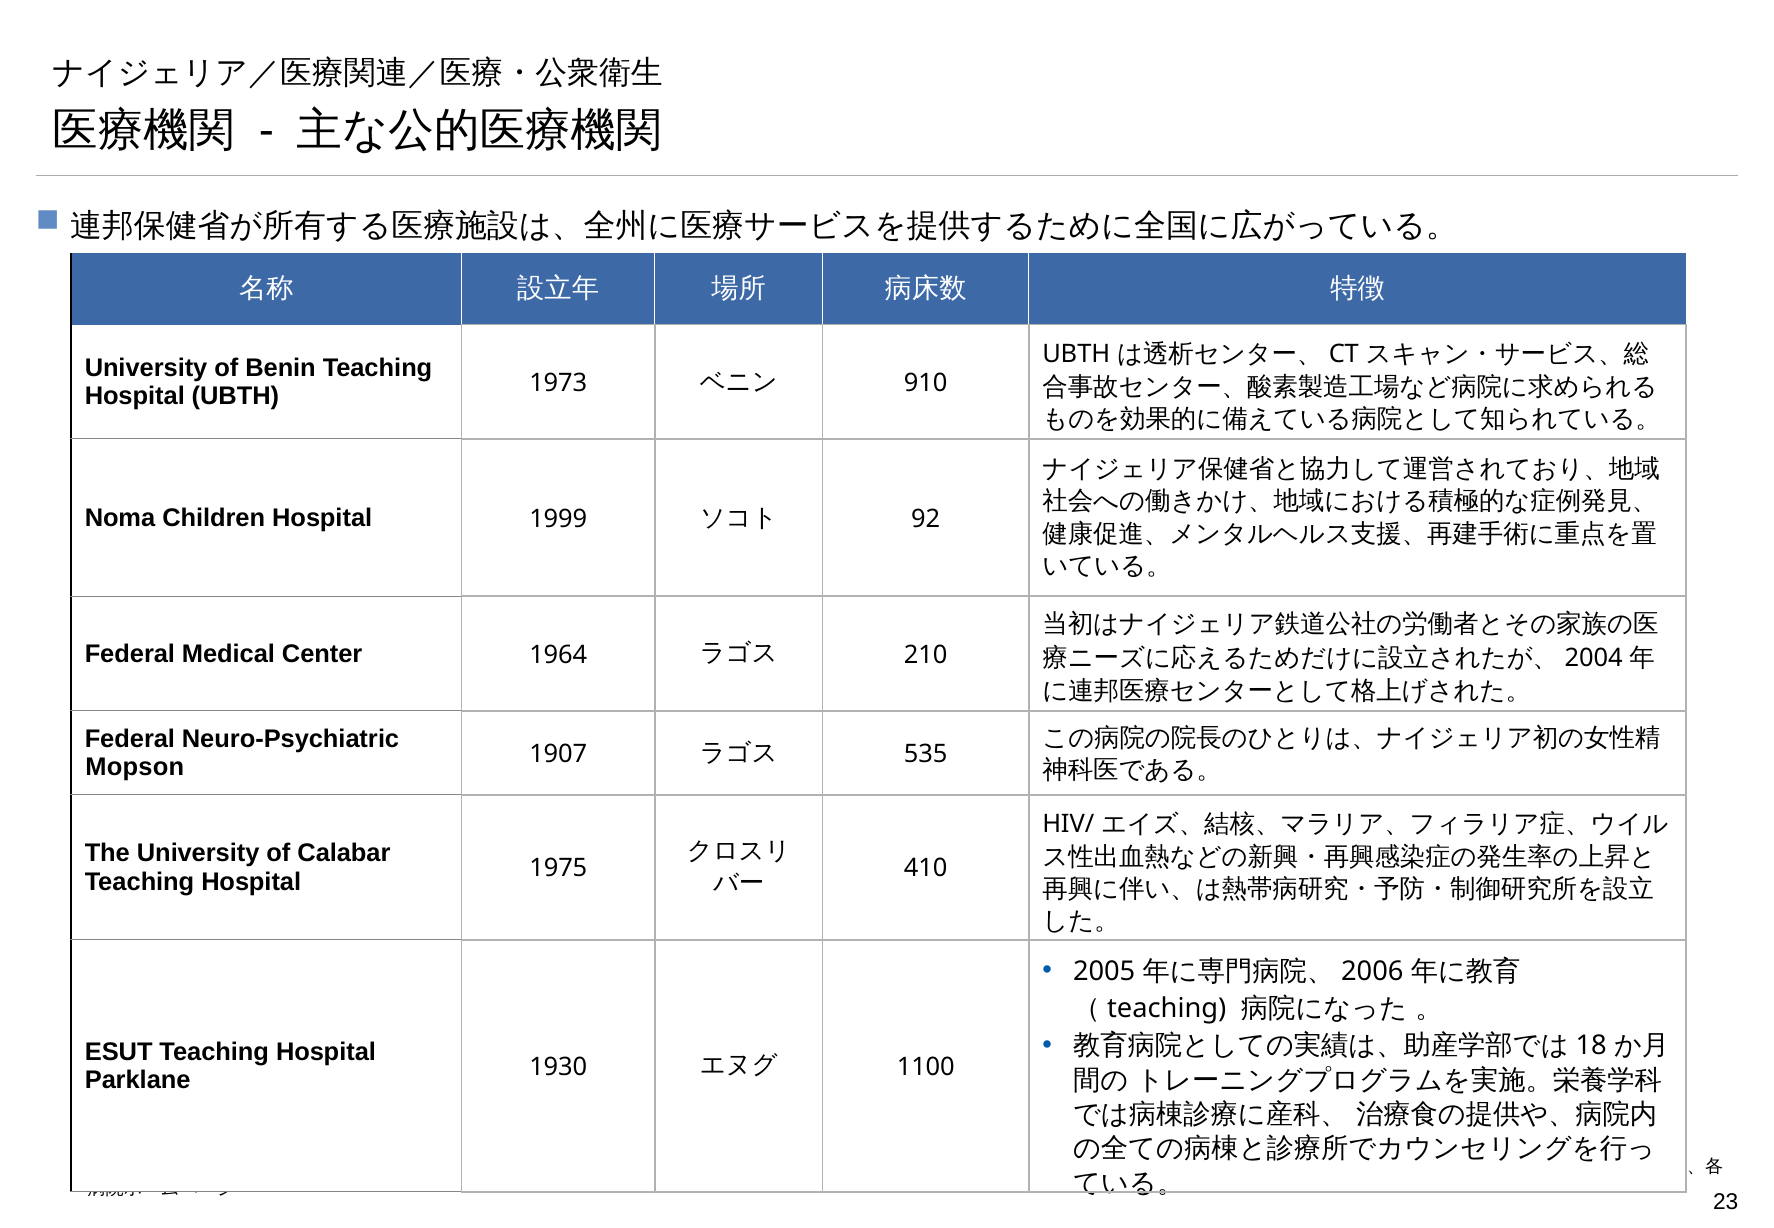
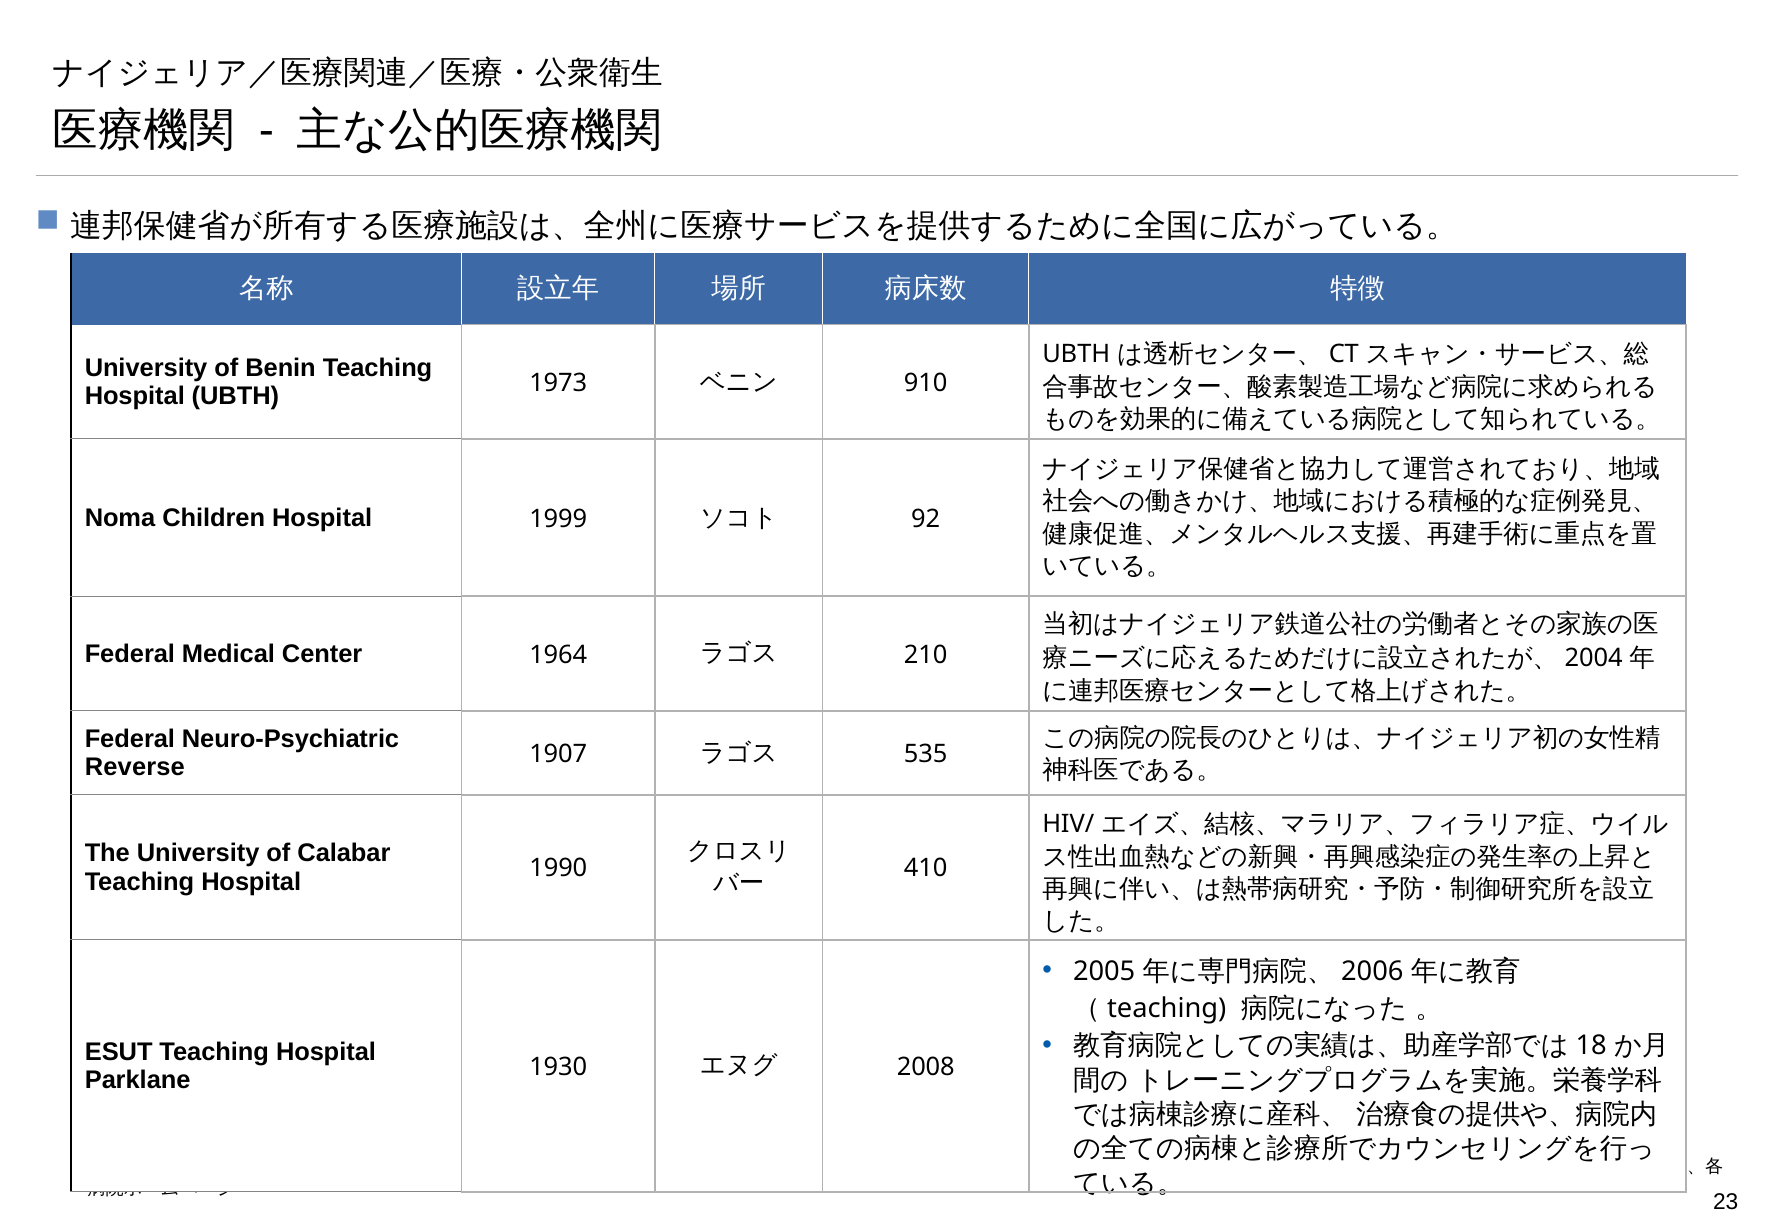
Mopson: Mopson -> Reverse (135, 767)
1975: 1975 -> 1990 (558, 869)
1100: 1100 -> 2008 (926, 1067)
